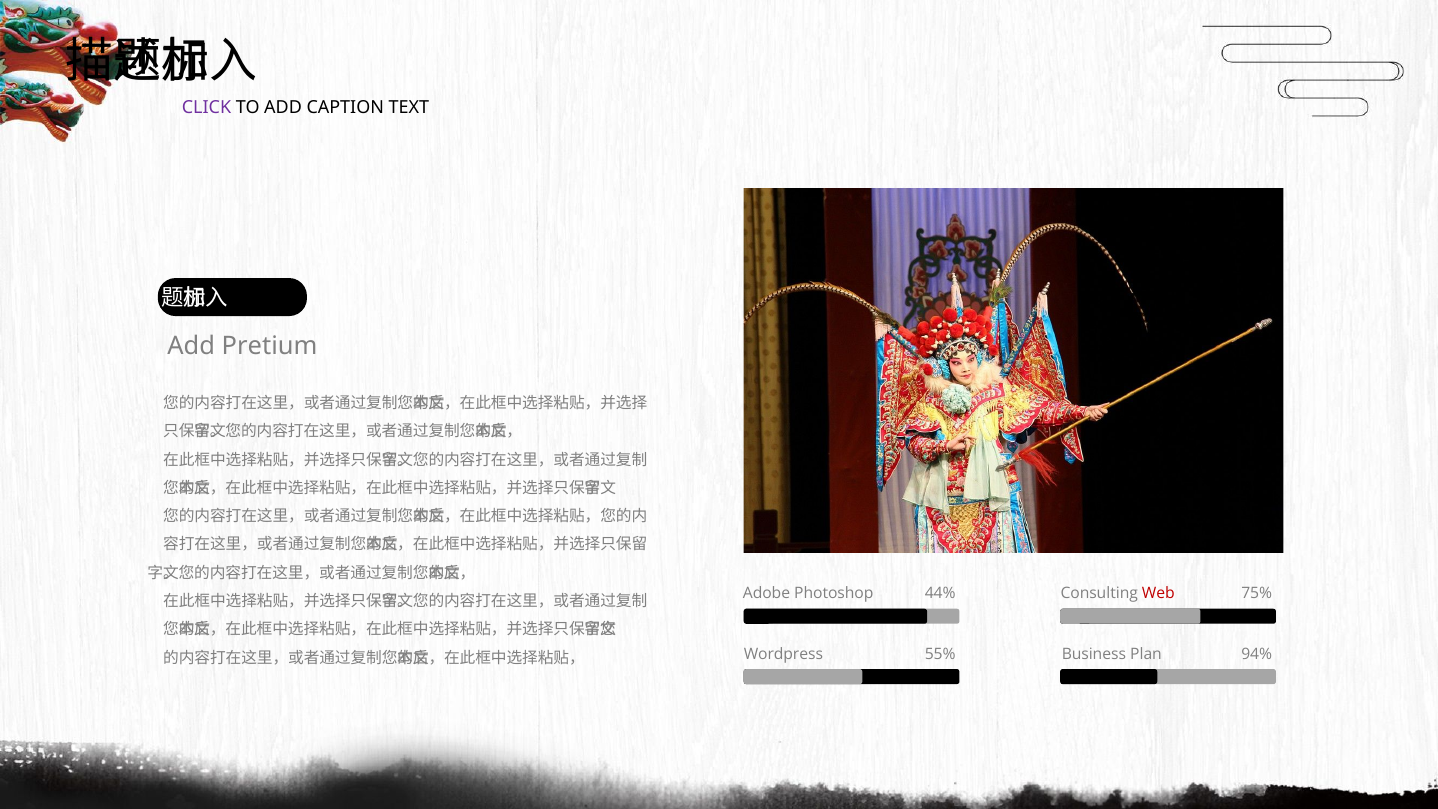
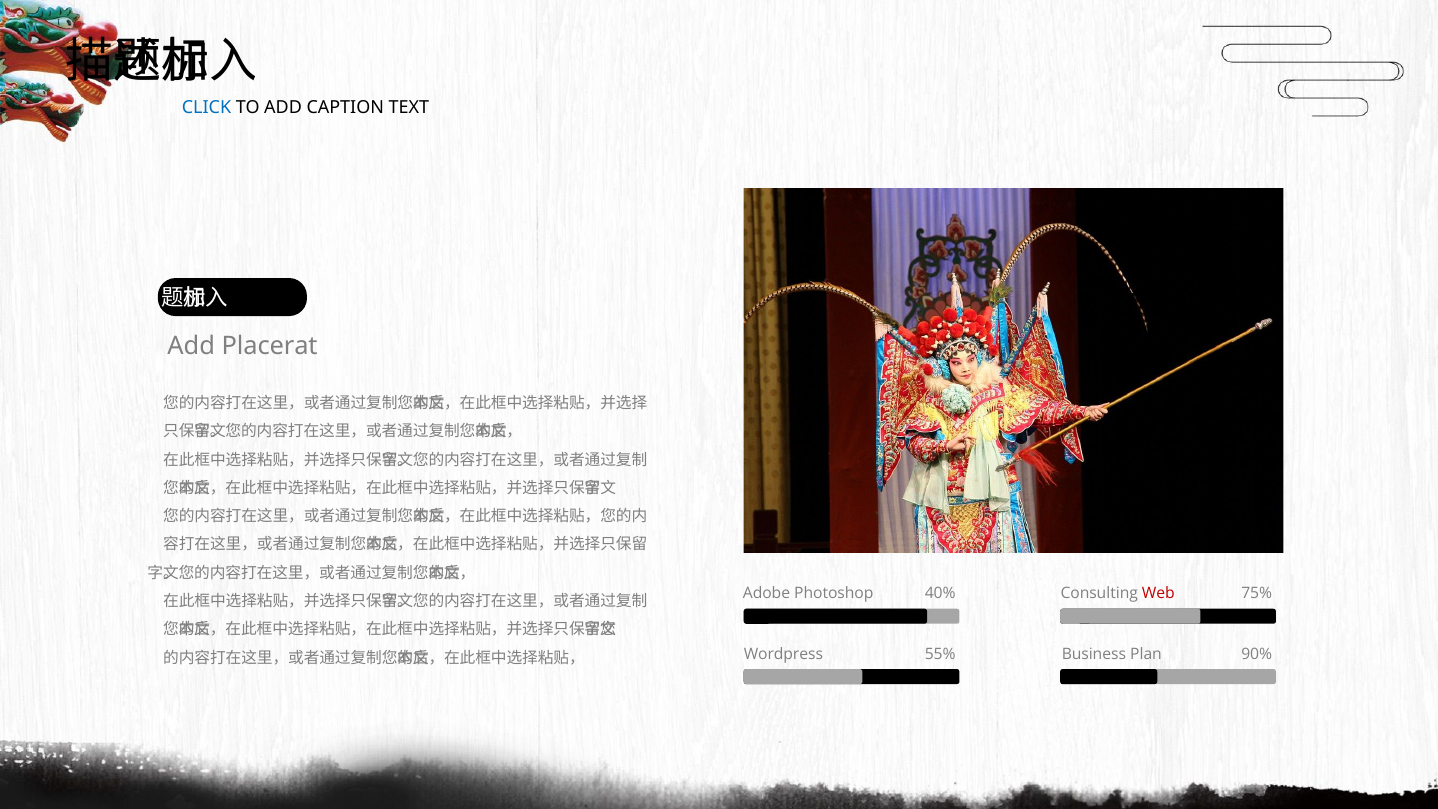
CLICK colour: purple -> blue (207, 108)
Pretium: Pretium -> Placerat (270, 346)
44%: 44% -> 40% (940, 594)
94%: 94% -> 90% (1257, 654)
